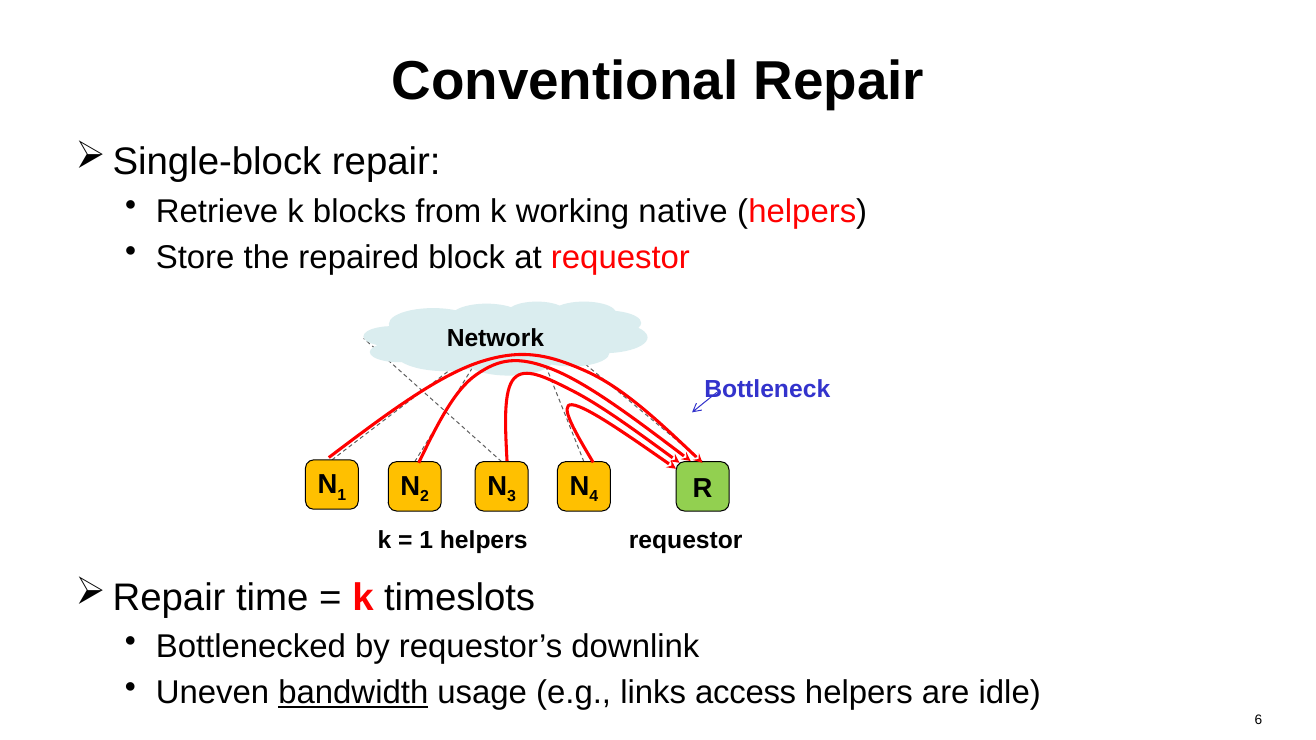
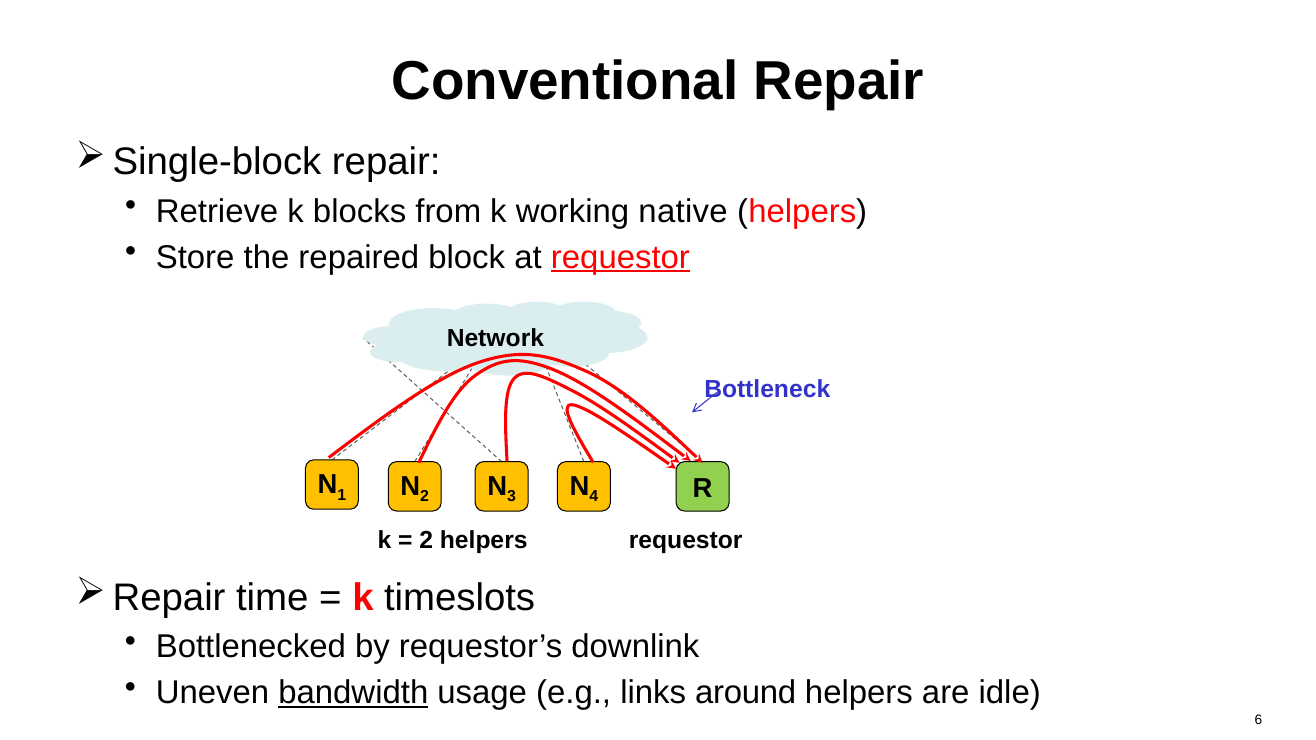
requestor underline: none -> present (620, 257)
1: 1 -> 2 (426, 541)
access: access -> around (746, 693)
